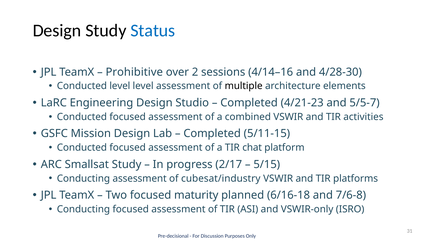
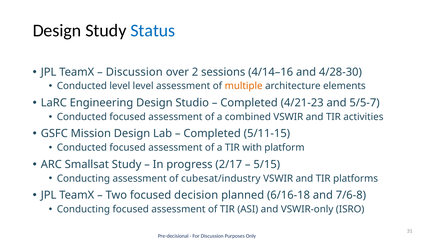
Prohibitive: Prohibitive -> Discussion (134, 72)
multiple colour: black -> orange (244, 86)
chat: chat -> with (252, 147)
maturity: maturity -> decision (196, 195)
